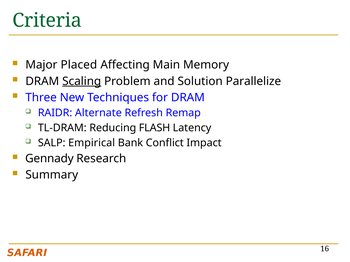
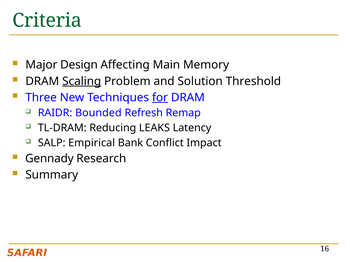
Placed: Placed -> Design (79, 65)
Parallelize: Parallelize -> Threshold (253, 81)
for underline: none -> present (160, 98)
Alternate: Alternate -> Bounded (98, 113)
FLASH: FLASH -> LEAKS (154, 128)
